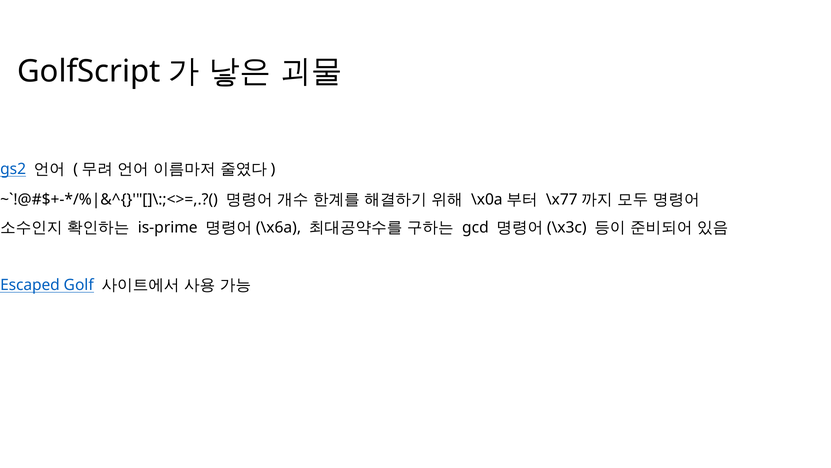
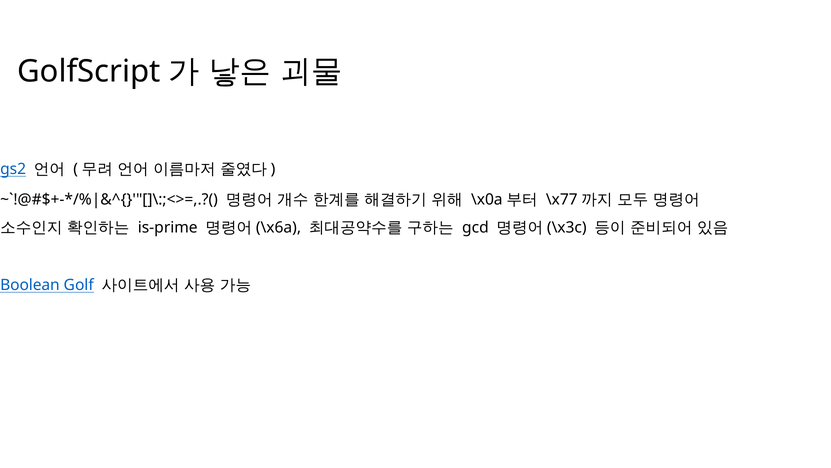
Escaped: Escaped -> Boolean (30, 285)
